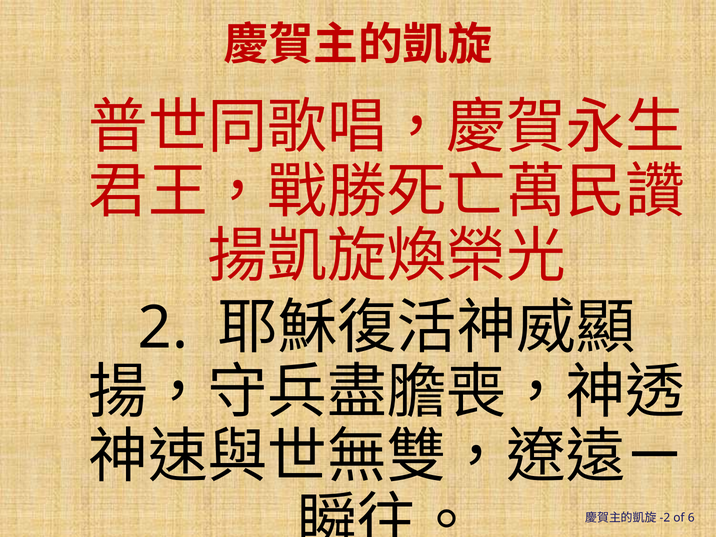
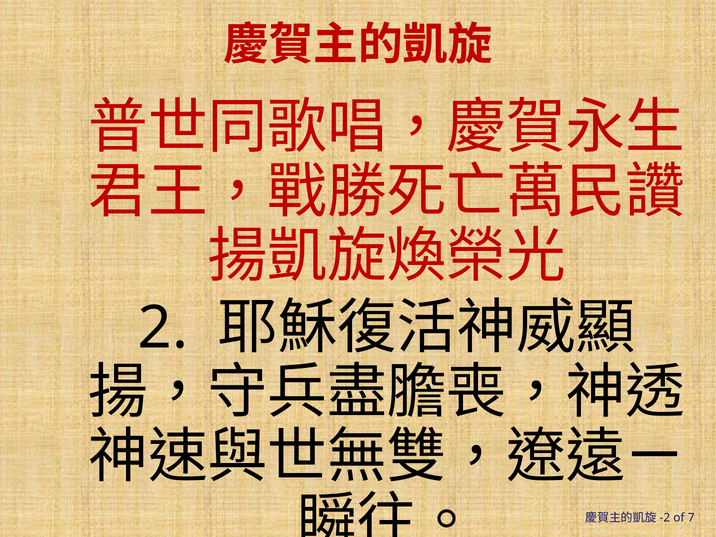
6: 6 -> 7 (691, 518)
